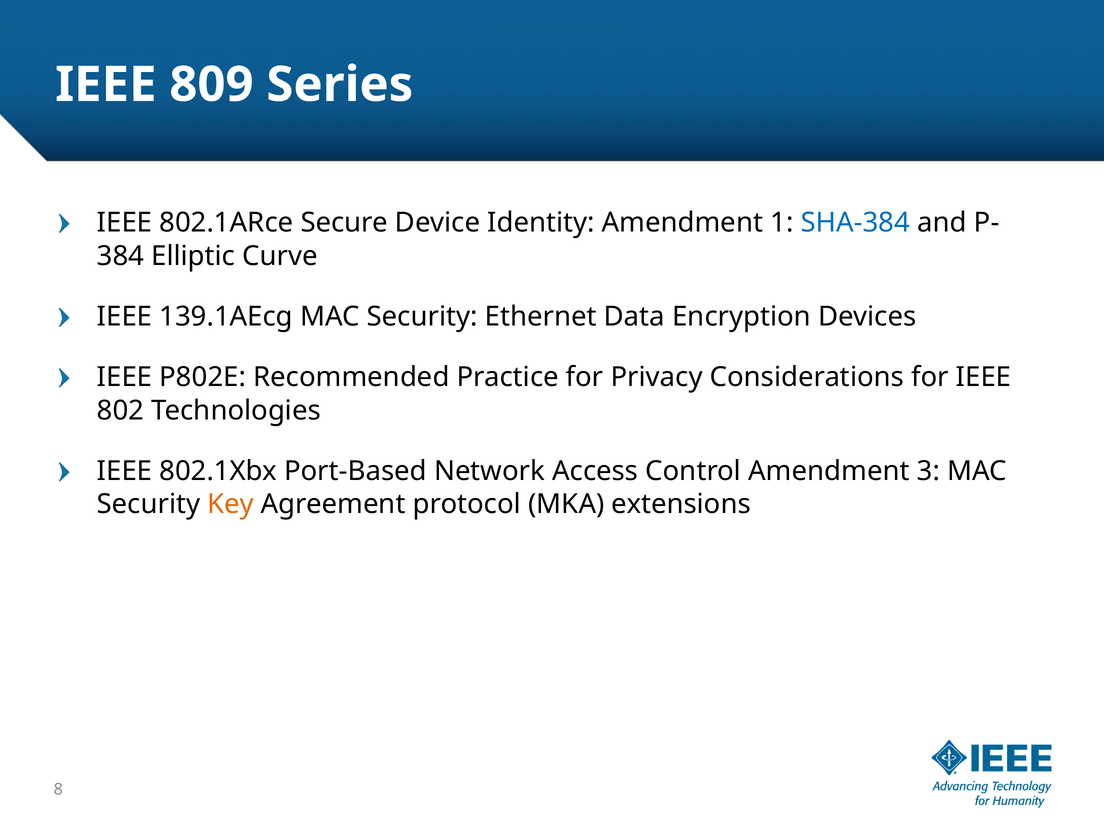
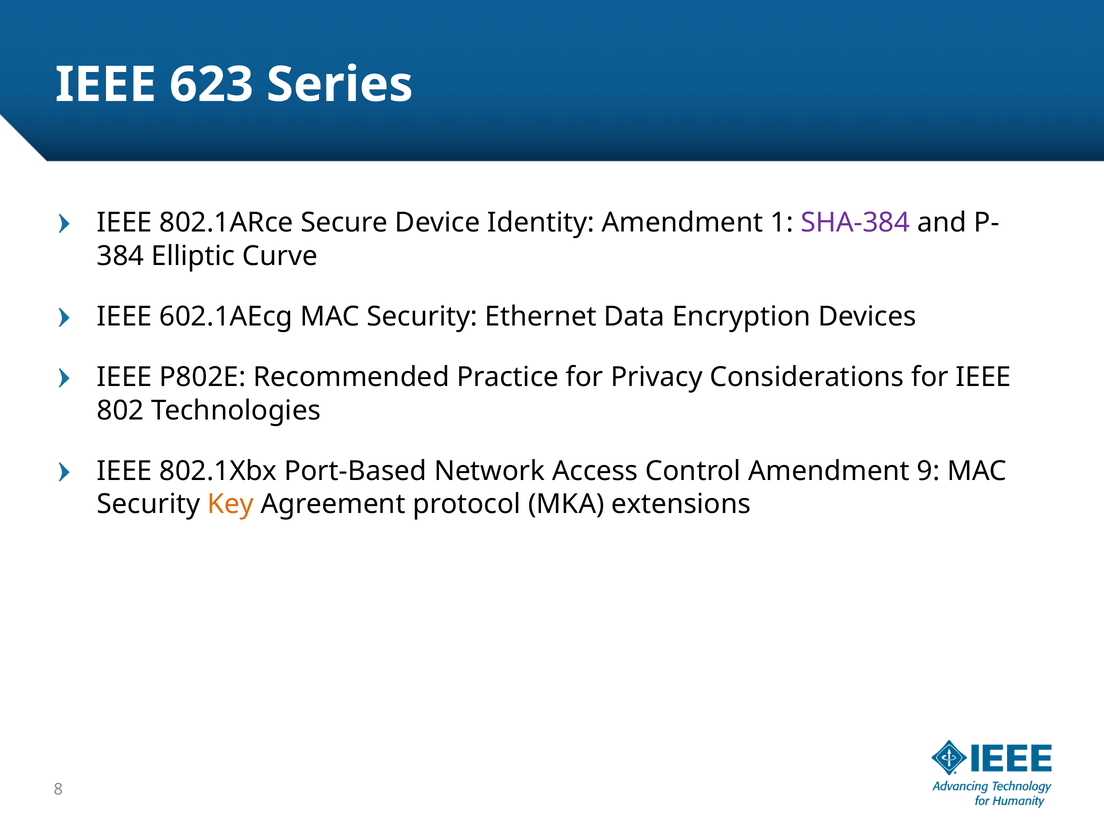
809: 809 -> 623 (211, 85)
SHA-384 colour: blue -> purple (855, 223)
139.1AEcg: 139.1AEcg -> 602.1AEcg (226, 317)
3: 3 -> 9 (928, 471)
